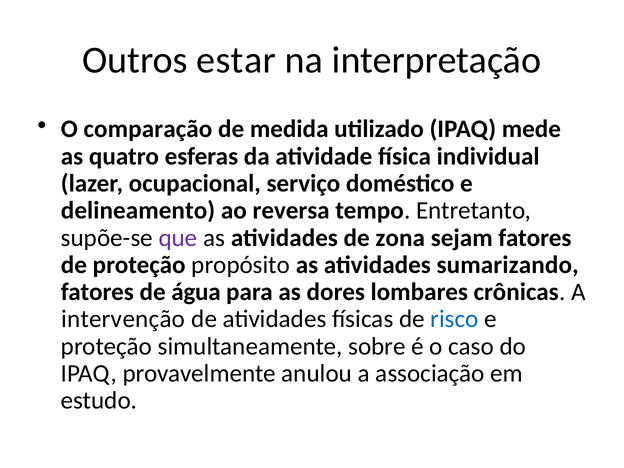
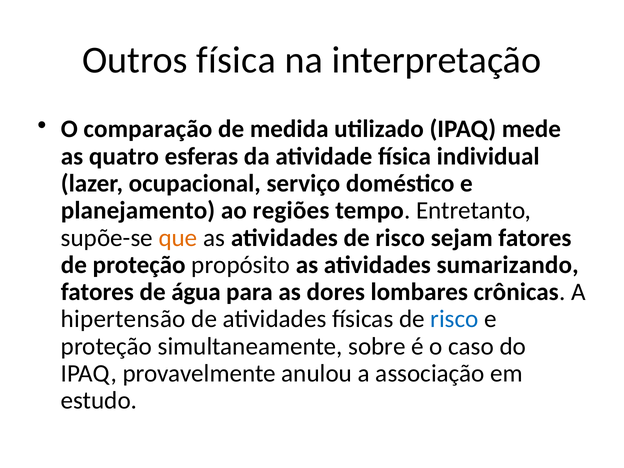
Outros estar: estar -> física (236, 60)
delineamento: delineamento -> planejamento (138, 211)
reversa: reversa -> regiões (291, 211)
que colour: purple -> orange (178, 238)
atividades de zona: zona -> risco (400, 238)
intervenção: intervenção -> hipertensão (123, 319)
